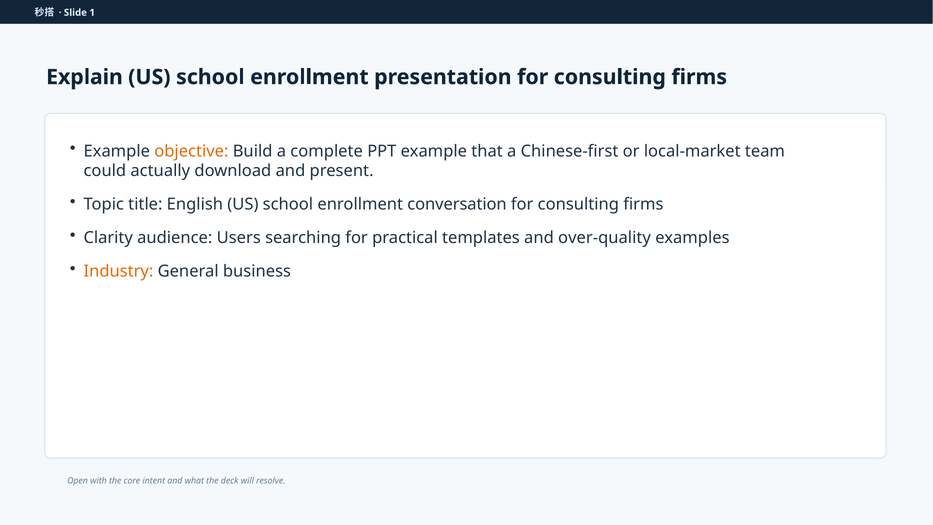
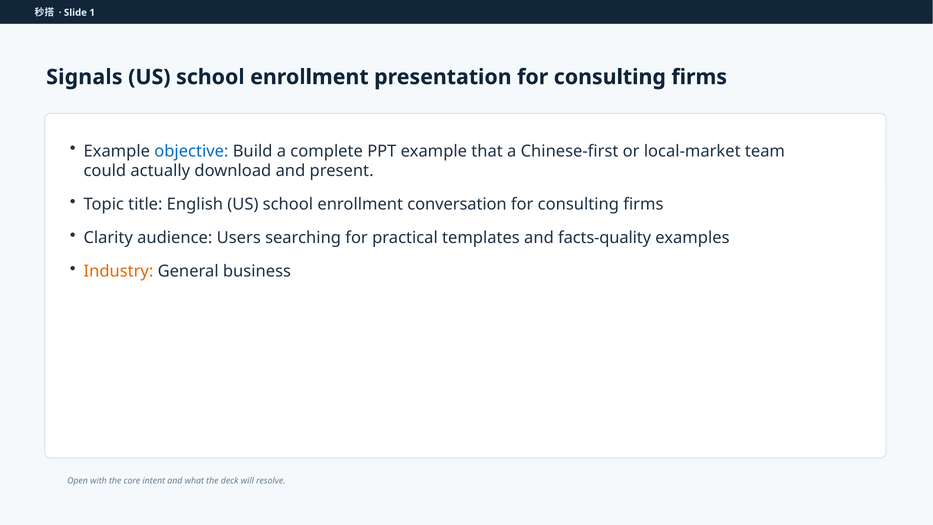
Explain: Explain -> Signals (84, 77)
objective colour: orange -> blue (191, 151)
over-quality: over-quality -> facts-quality (605, 238)
